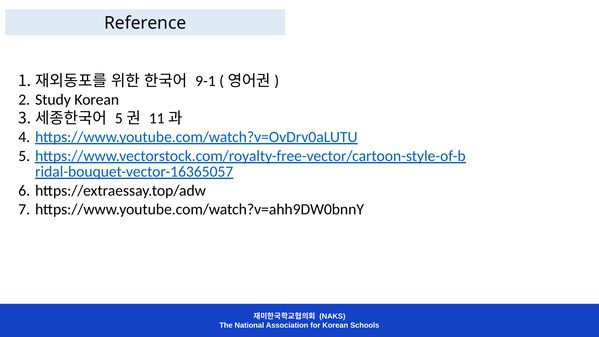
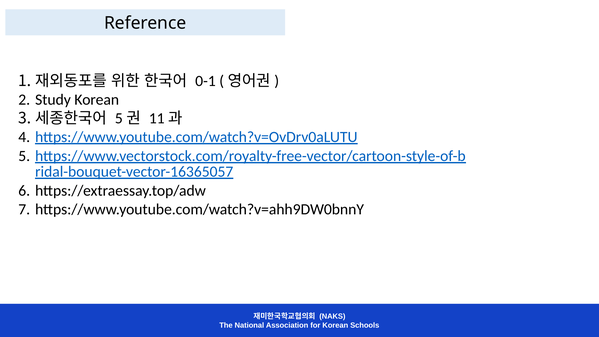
9-1: 9-1 -> 0-1 (205, 81)
